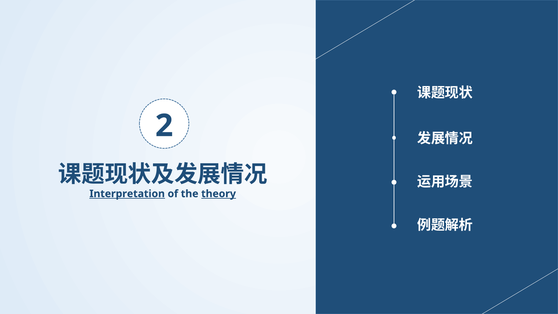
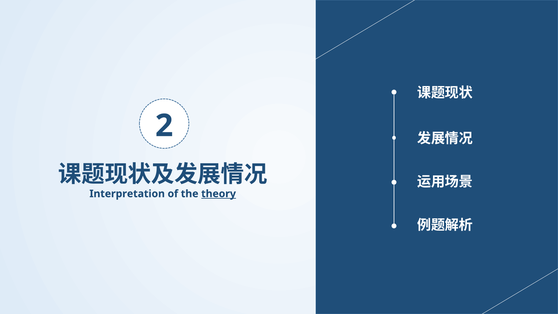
Interpretation underline: present -> none (127, 194)
